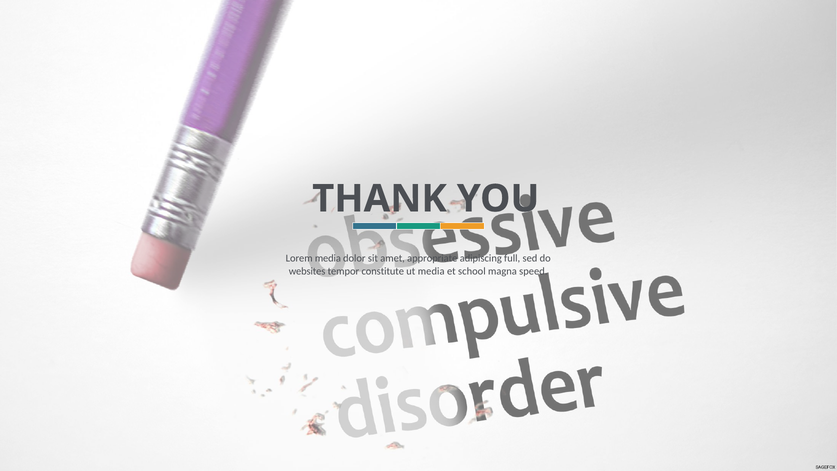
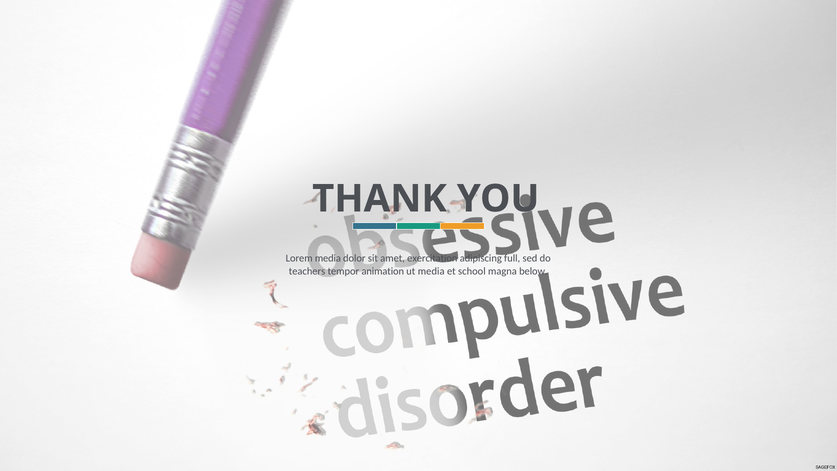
appropriate: appropriate -> exercitation (432, 258)
websites: websites -> teachers (307, 271)
constitute: constitute -> animation (383, 271)
speed: speed -> below (533, 271)
